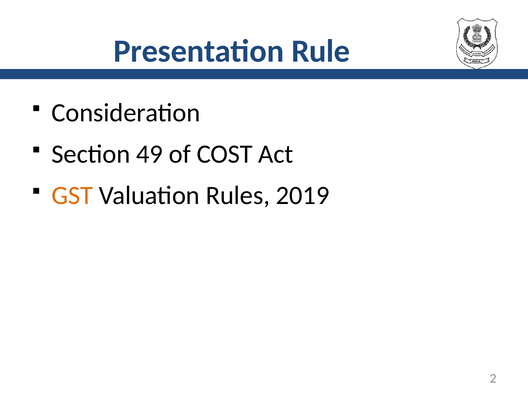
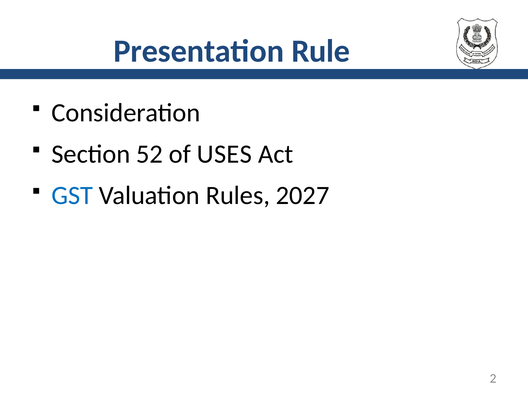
49: 49 -> 52 (150, 154)
COST: COST -> USES (224, 154)
GST colour: orange -> blue (72, 195)
2019: 2019 -> 2027 (303, 195)
